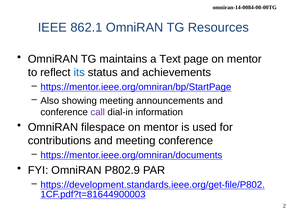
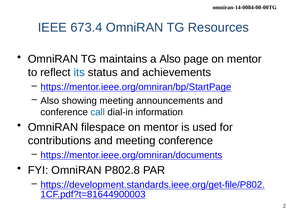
862.1: 862.1 -> 673.4 (86, 27)
a Text: Text -> Also (170, 59)
call colour: purple -> blue (98, 112)
P802.9: P802.9 -> P802.8 (122, 170)
